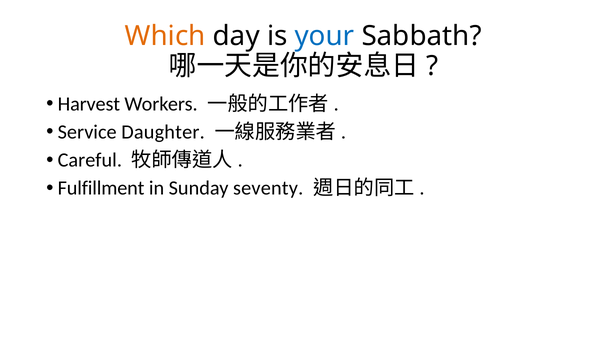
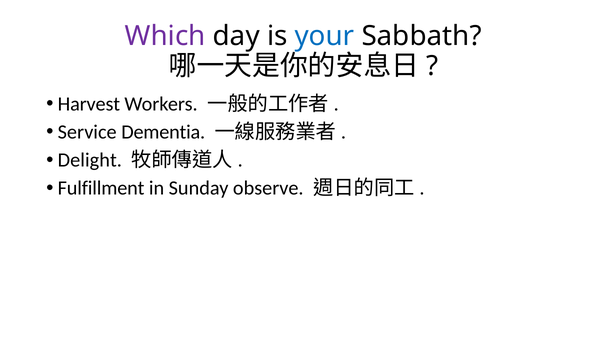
Which colour: orange -> purple (165, 36)
Daughter: Daughter -> Dementia (163, 132)
Careful: Careful -> Delight (90, 160)
seventy: seventy -> observe (268, 189)
